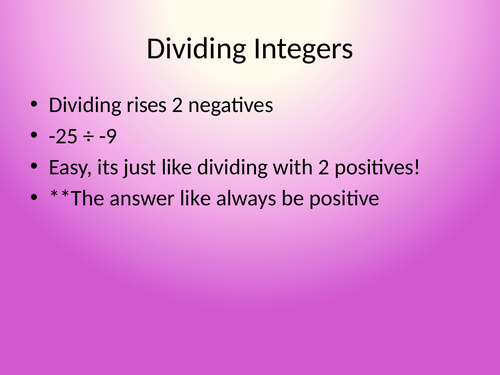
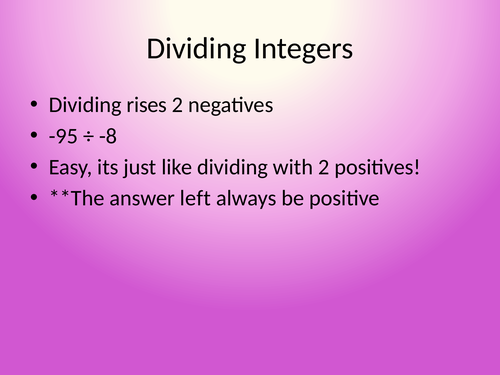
-25: -25 -> -95 (63, 136)
-9: -9 -> -8 (108, 136)
answer like: like -> left (195, 198)
